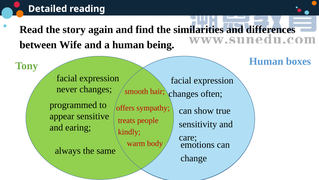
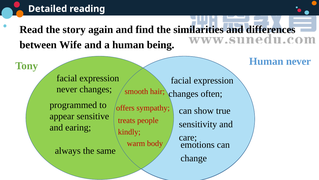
Human boxes: boxes -> never (298, 61)
